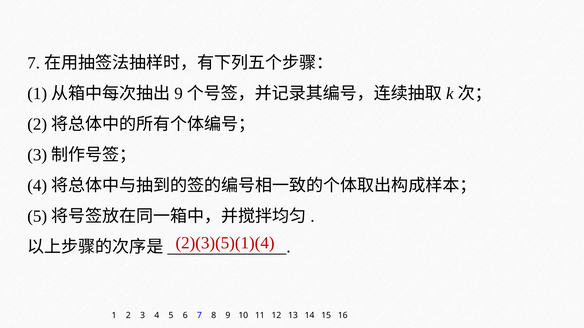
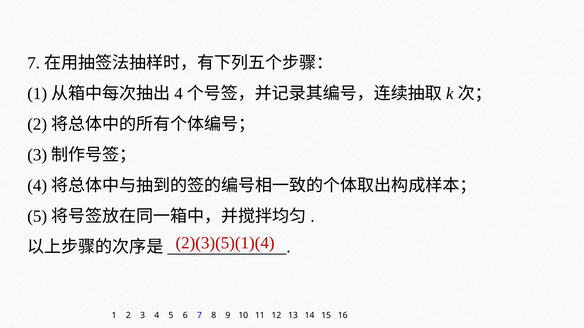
9: 9 -> 4 (179, 94)
